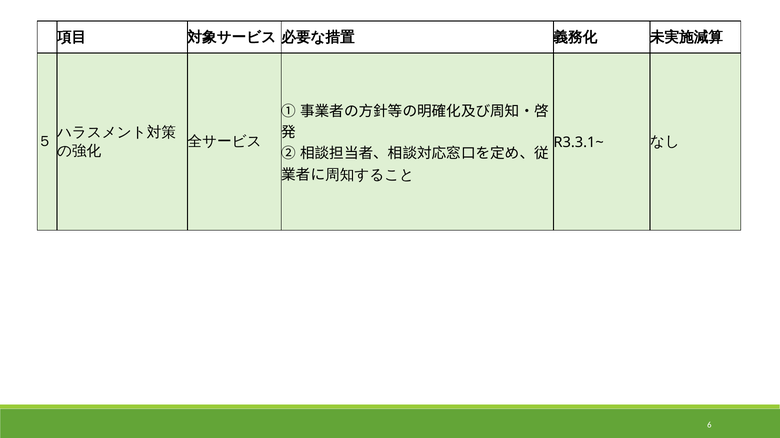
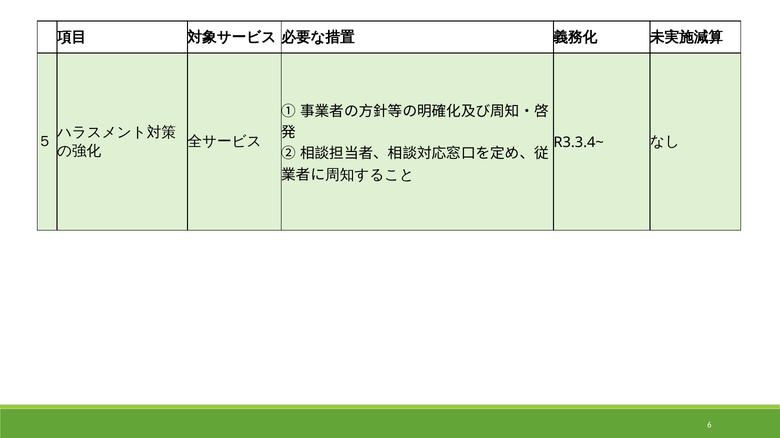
R3.3.1~: R3.3.1~ -> R3.3.4~ (579, 143)
